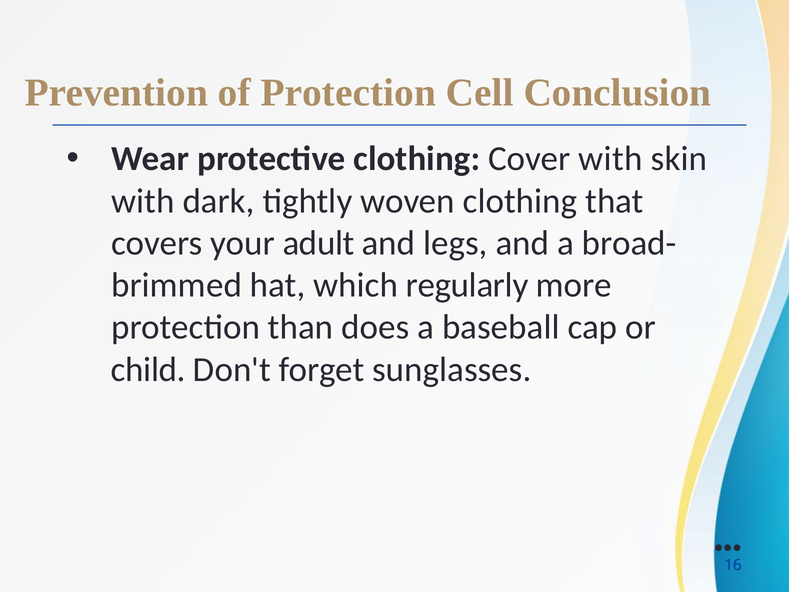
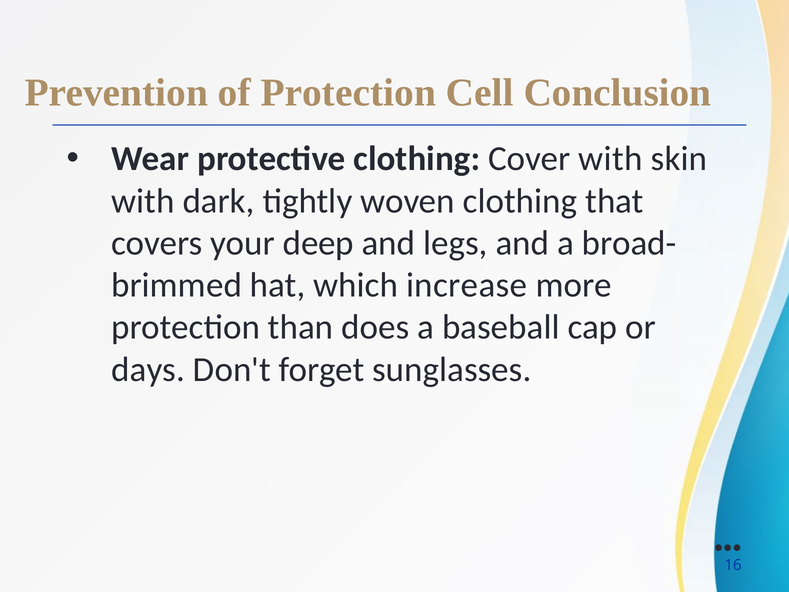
adult: adult -> deep (318, 243)
regularly: regularly -> increase (467, 285)
child: child -> days (148, 369)
